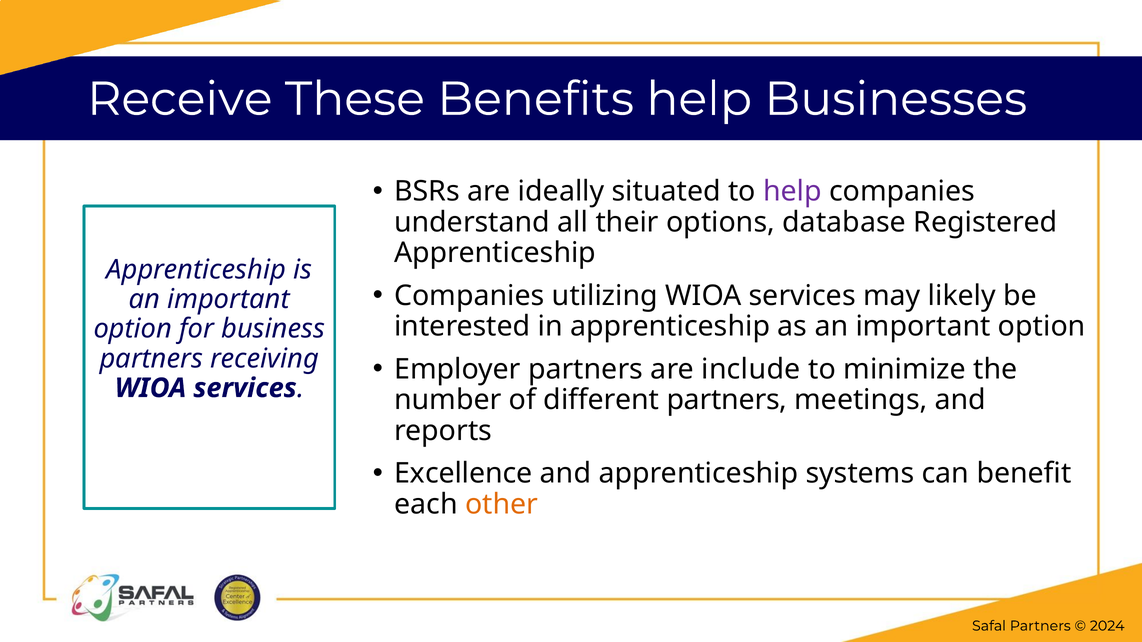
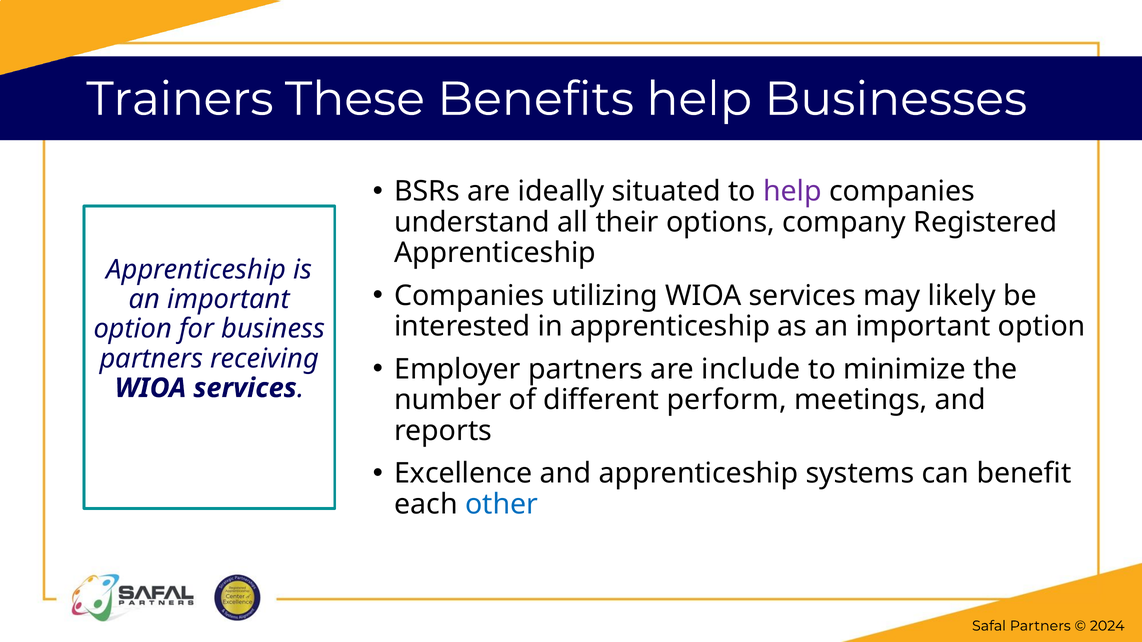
Receive: Receive -> Trainers (180, 99)
database: database -> company (844, 222)
different partners: partners -> perform (727, 400)
other colour: orange -> blue (502, 505)
